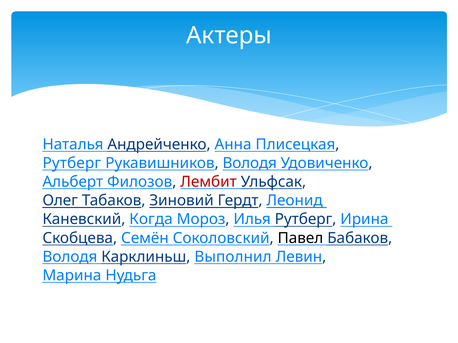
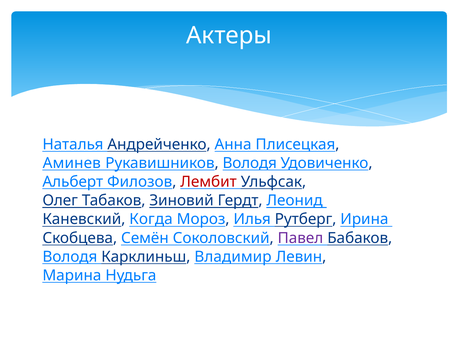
Рутберг: Рутберг -> Аминев (72, 163)
Павел colour: black -> purple (300, 238)
Выполнил: Выполнил -> Владимир (233, 257)
